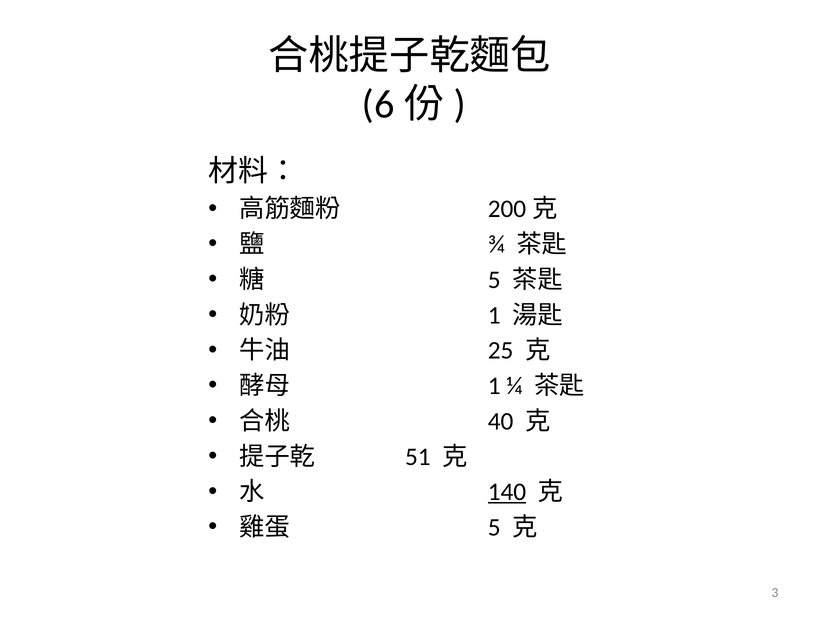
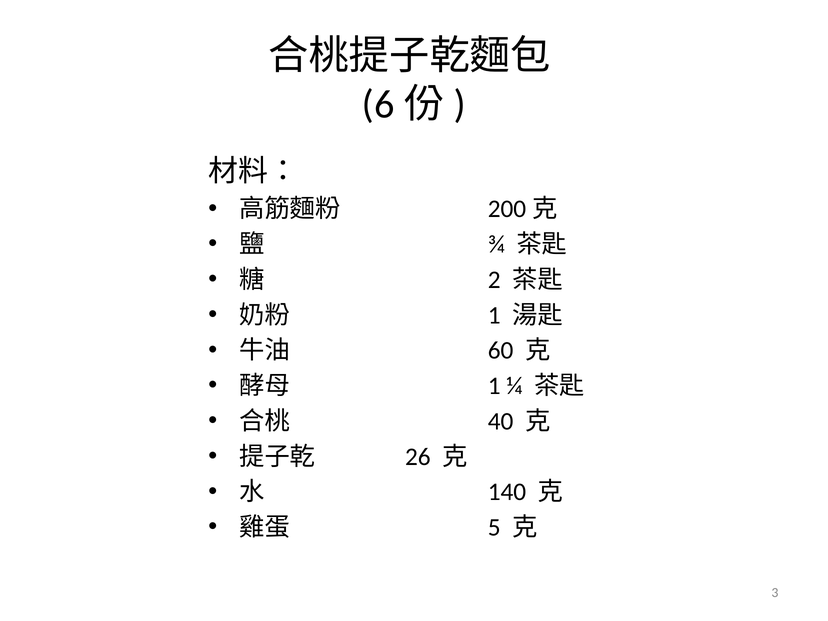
5: 5 -> 2 (494, 280)
25: 25 -> 60 (501, 351)
51: 51 -> 26 (418, 457)
140 underline: present -> none (507, 492)
